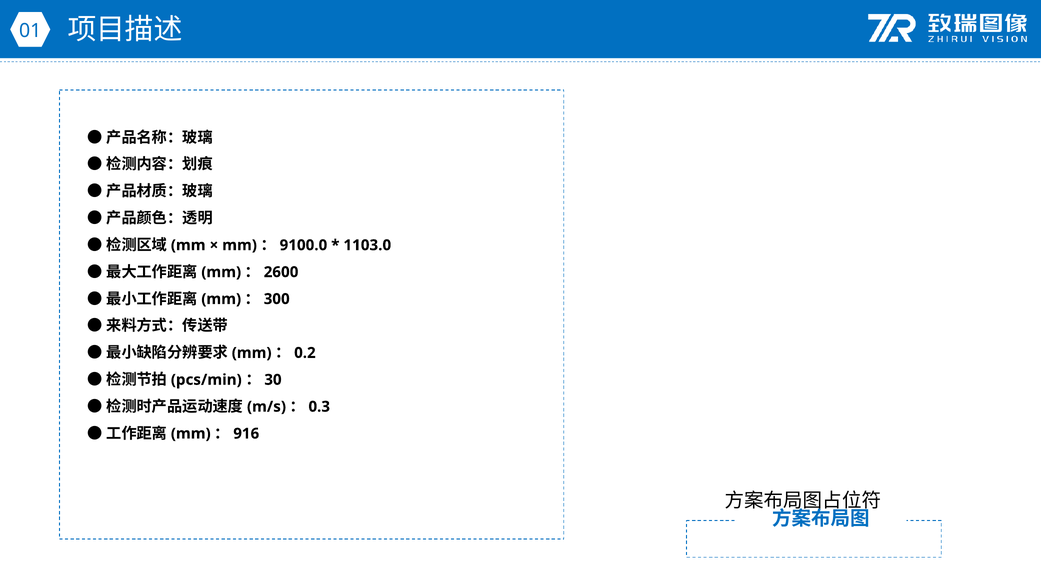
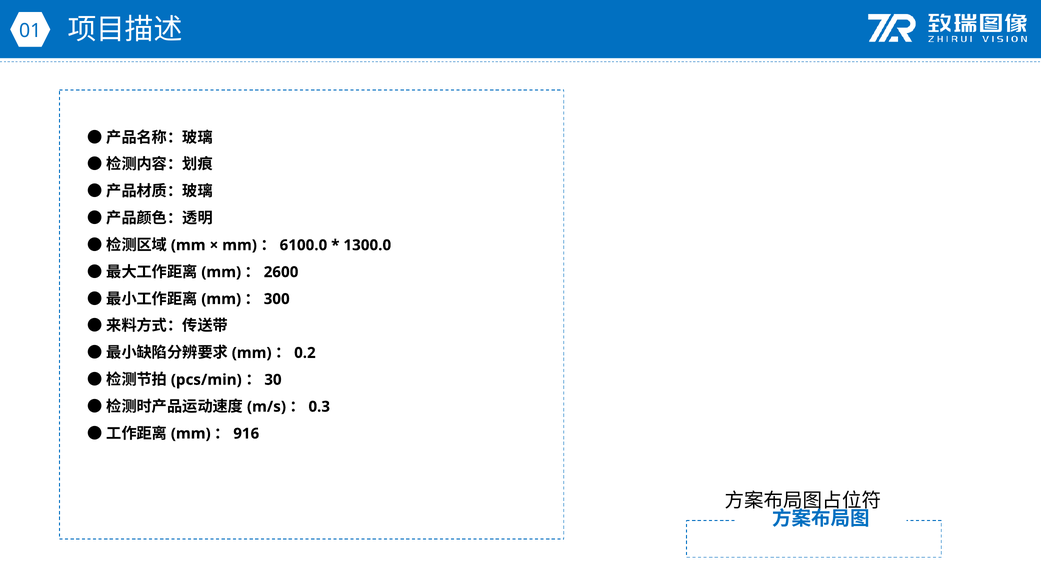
9100.0: 9100.0 -> 6100.0 (303, 245)
1103.0: 1103.0 -> 1300.0 (367, 245)
